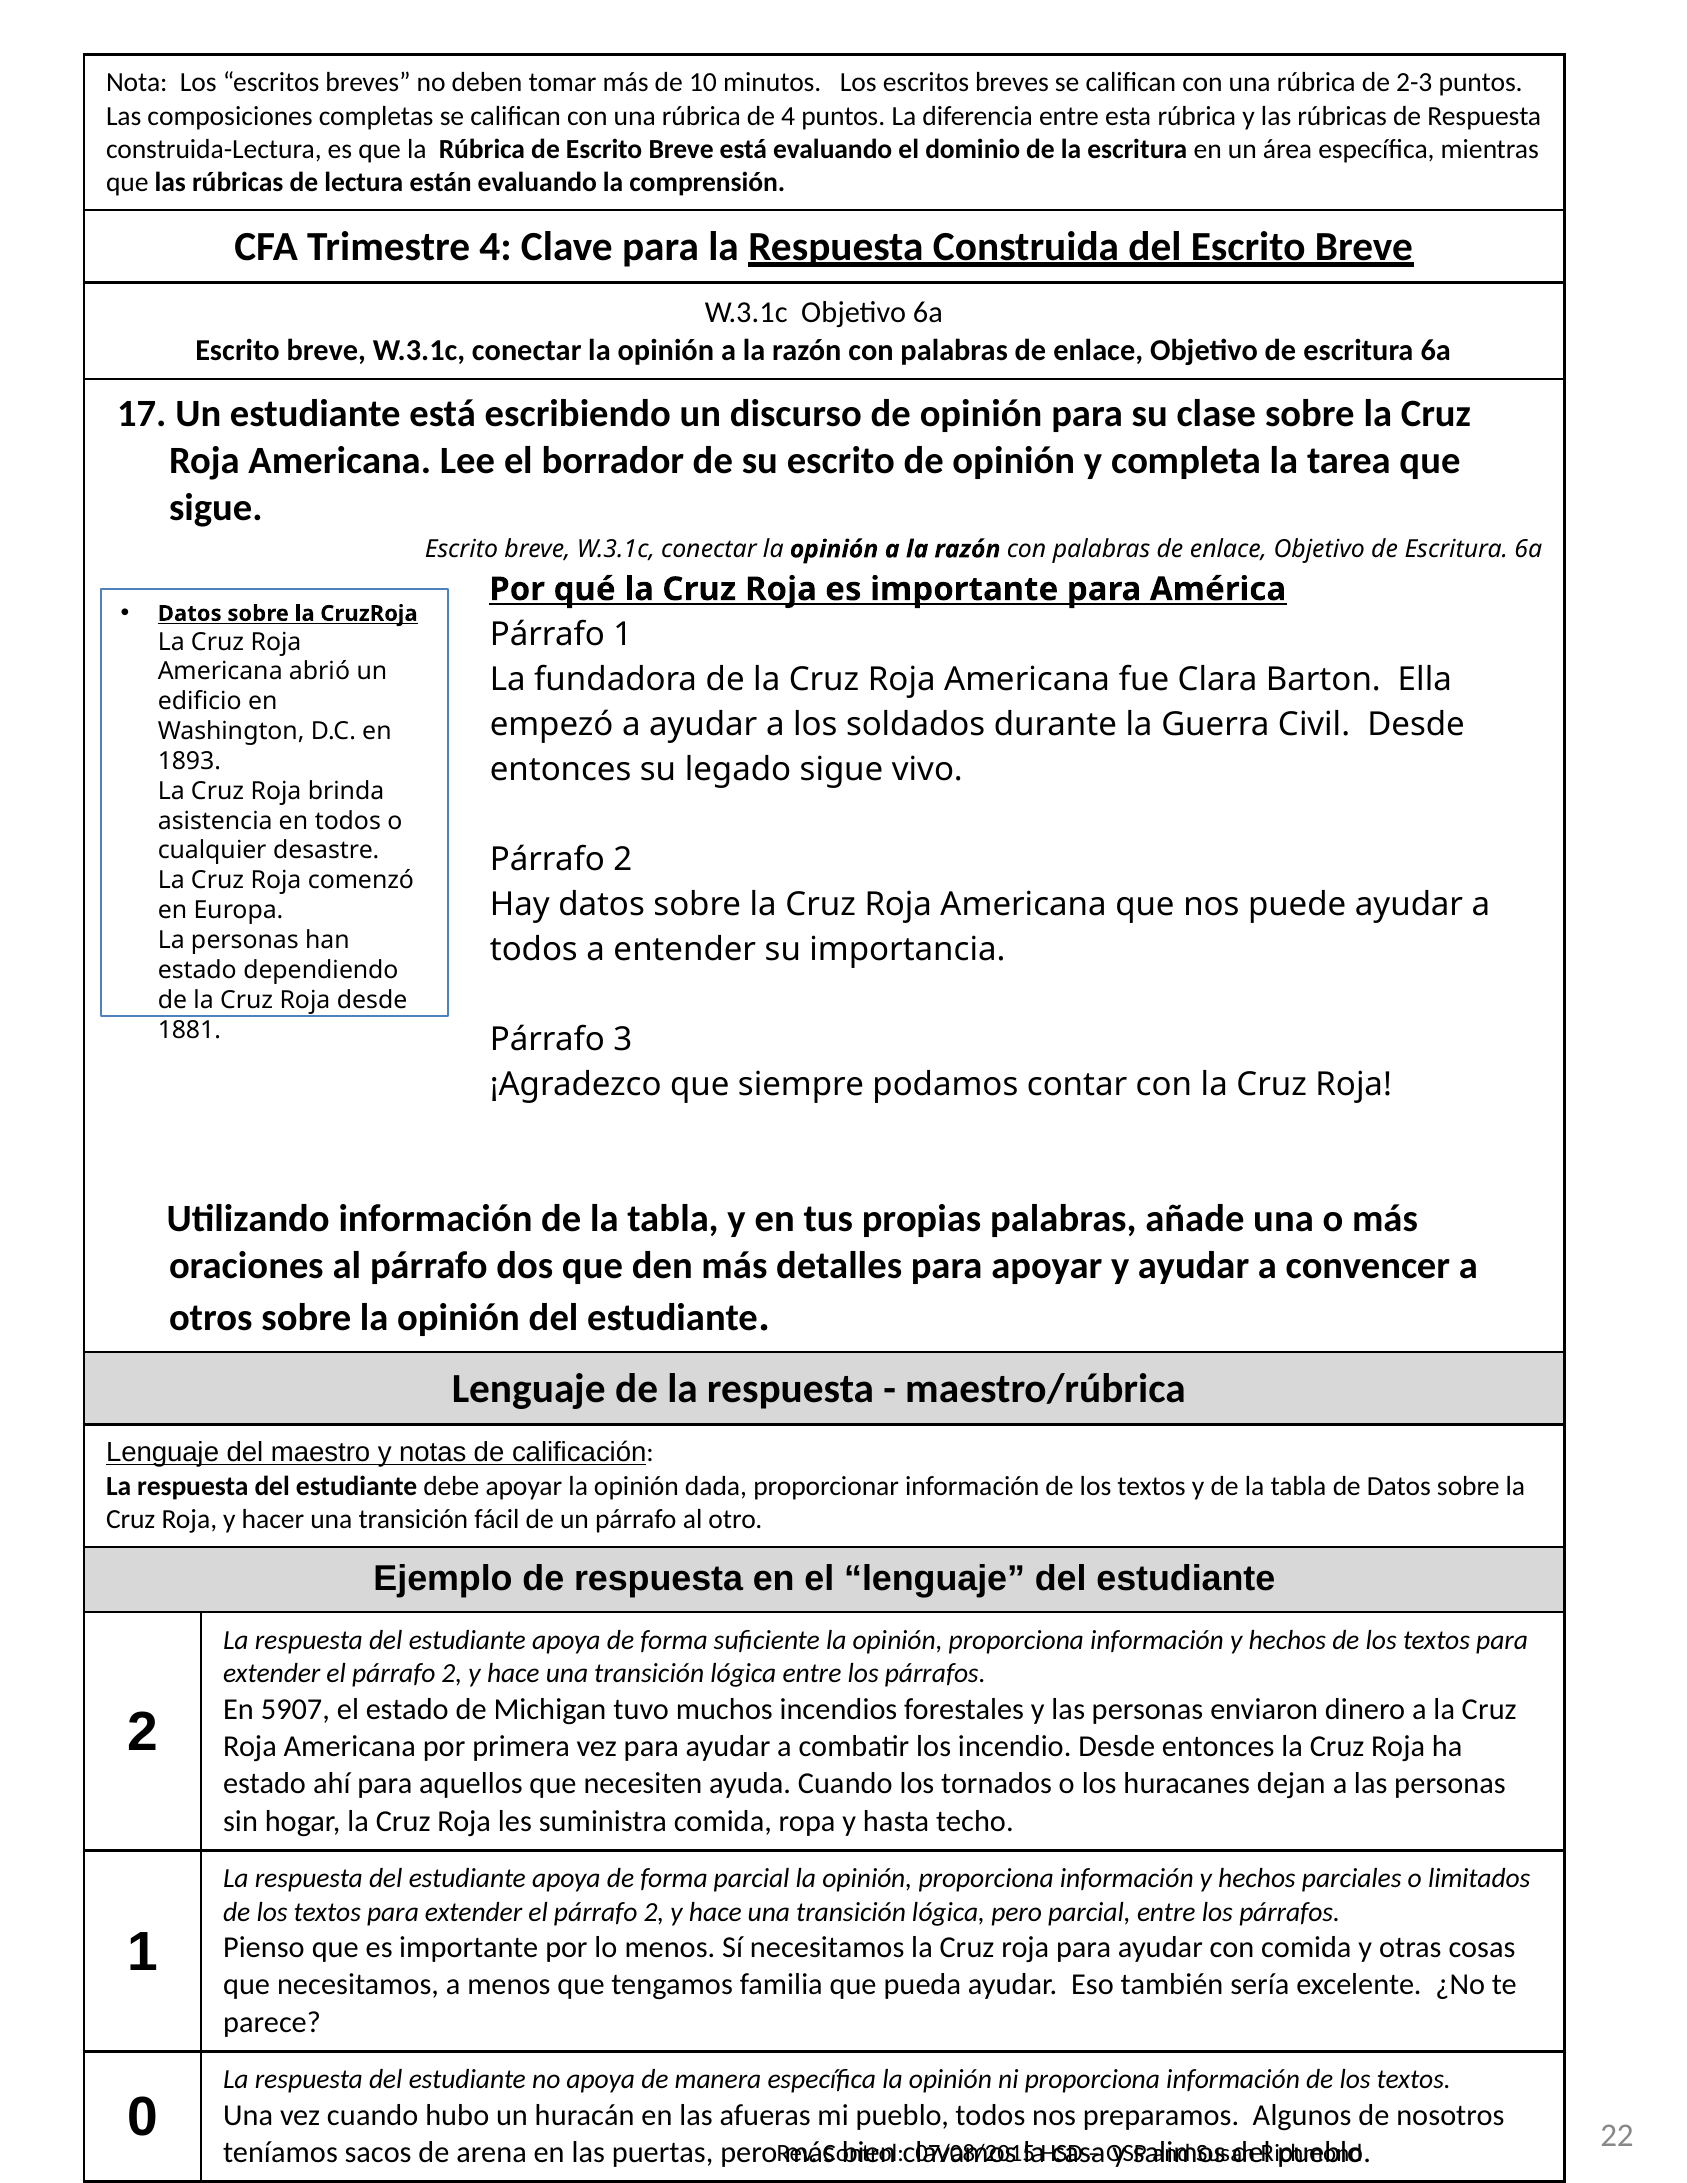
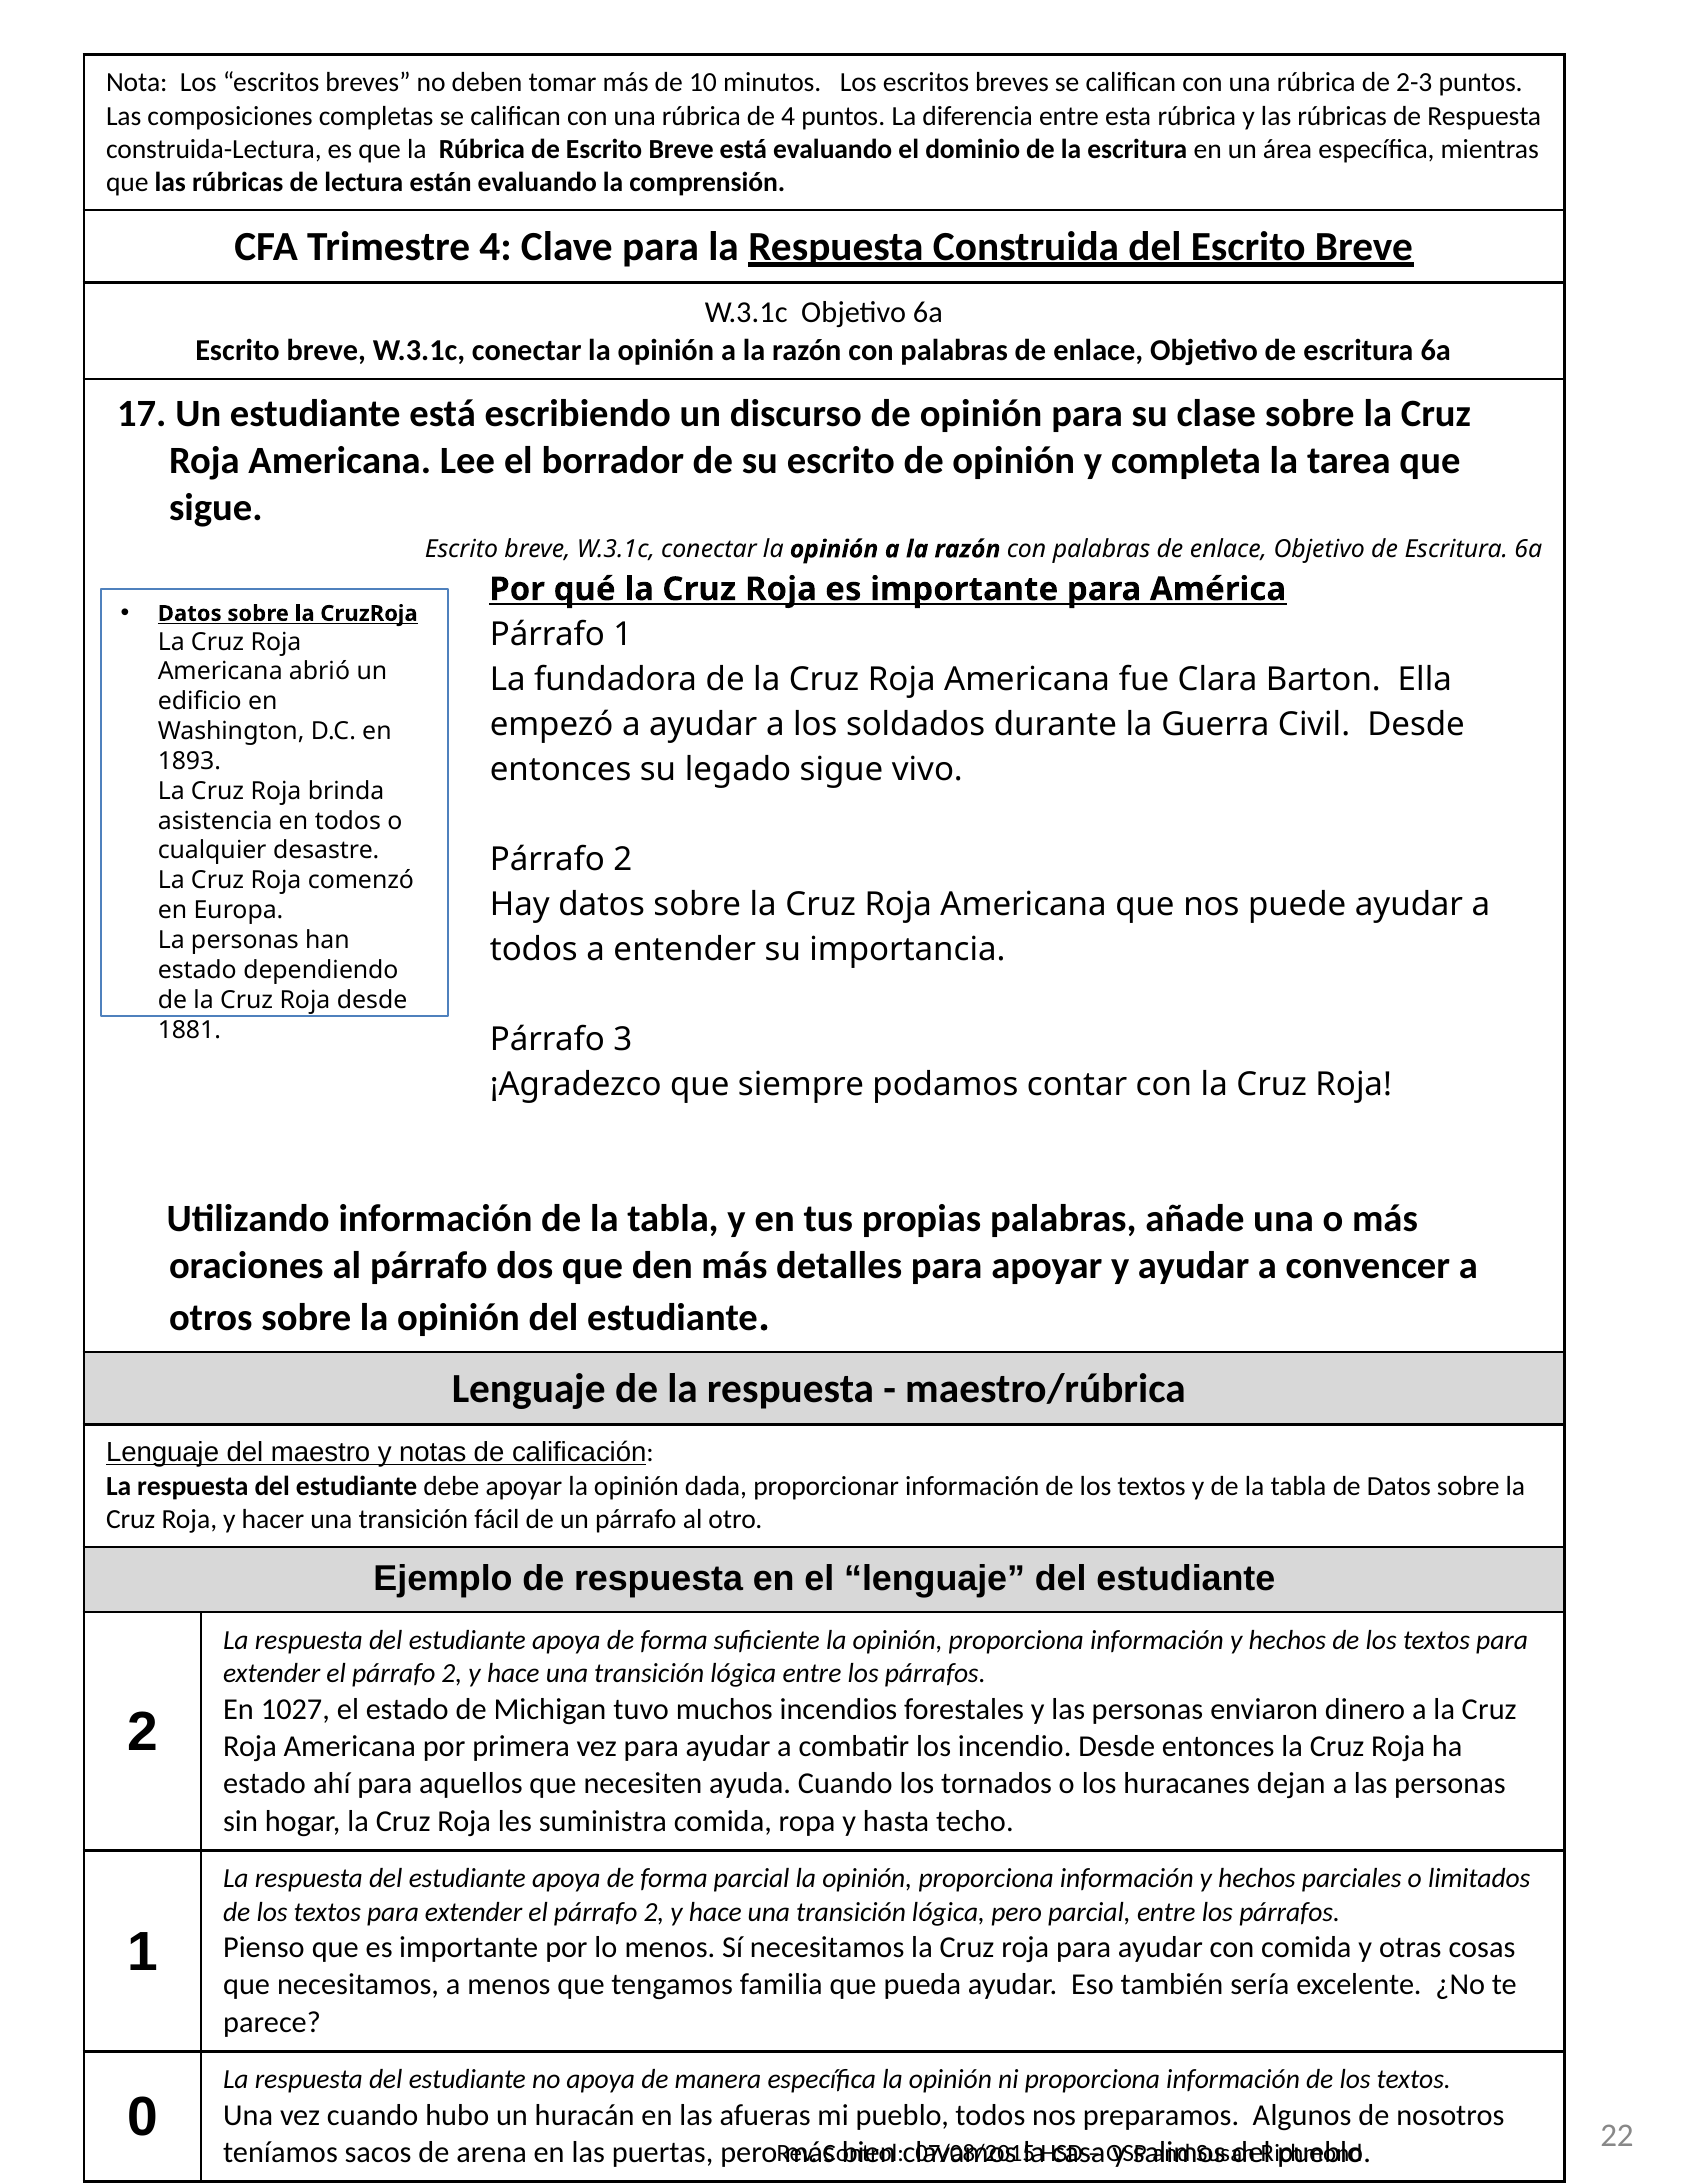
5907: 5907 -> 1027 (295, 1709)
